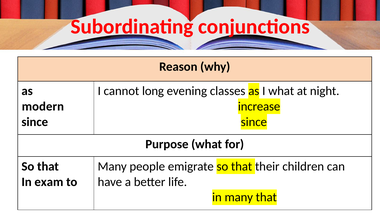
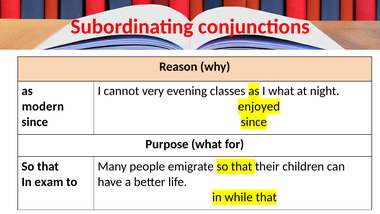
long: long -> very (153, 91)
increase: increase -> enjoyed (259, 106)
in many: many -> while (239, 197)
